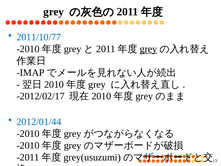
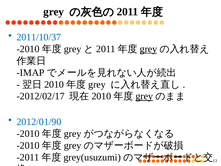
2011/10/77: 2011/10/77 -> 2011/10/37 (39, 37)
grey underline: none -> present (144, 96)
2012/01/44: 2012/01/44 -> 2012/01/90 (39, 122)
